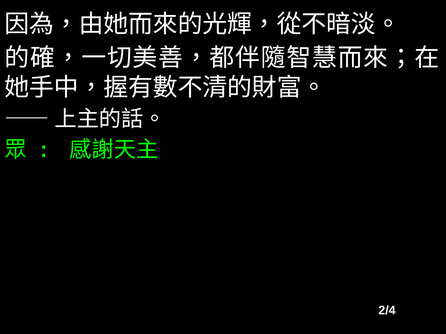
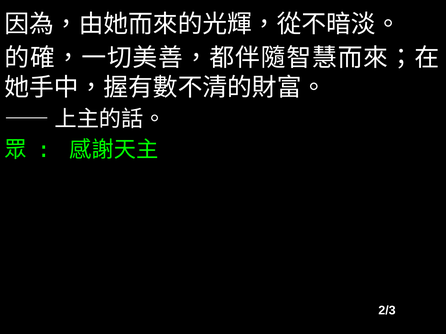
2/4: 2/4 -> 2/3 (387, 311)
